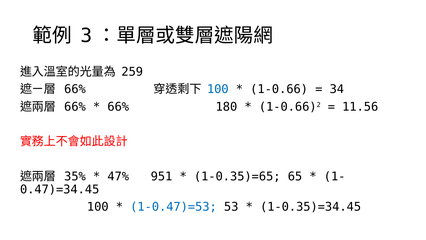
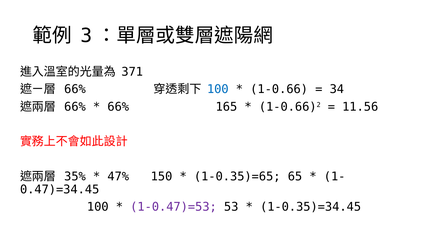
259: 259 -> 371 (132, 72)
180: 180 -> 165 (226, 107)
951: 951 -> 150 (162, 176)
1-0.47)=53 colour: blue -> purple (173, 206)
